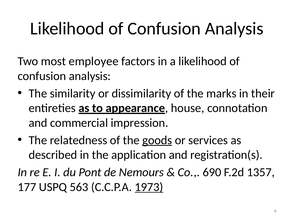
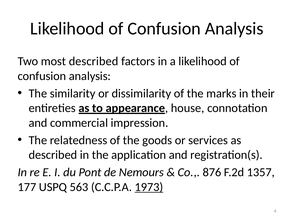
most employee: employee -> described (94, 61)
goods underline: present -> none (157, 140)
690: 690 -> 876 (212, 172)
